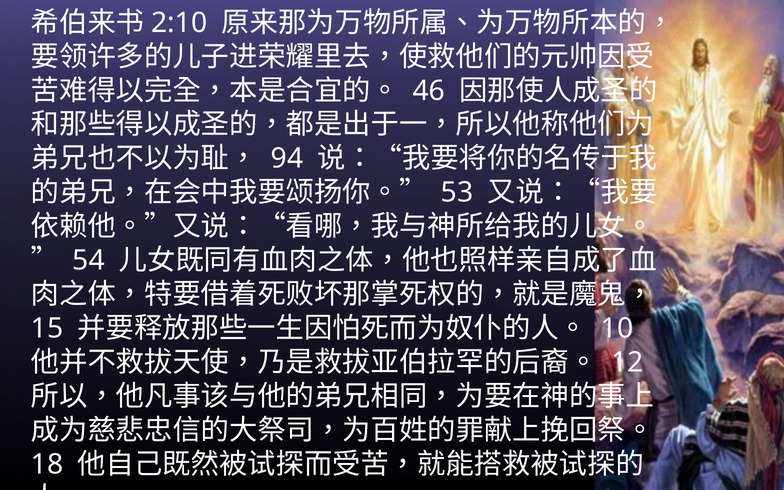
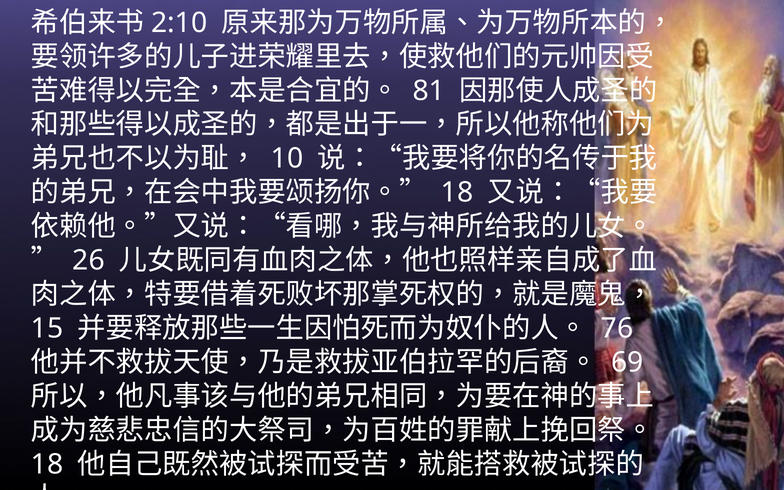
46: 46 -> 81 (429, 91)
94: 94 -> 10 (287, 159)
53: 53 -> 18 (457, 193)
54: 54 -> 26 (89, 260)
10: 10 -> 76 (617, 328)
12: 12 -> 69 (627, 362)
